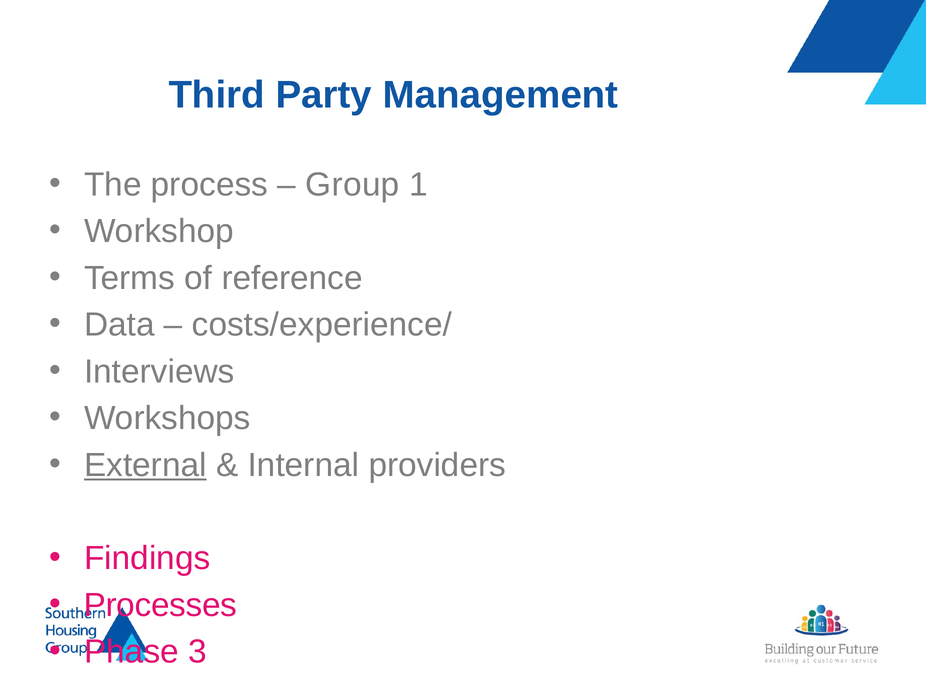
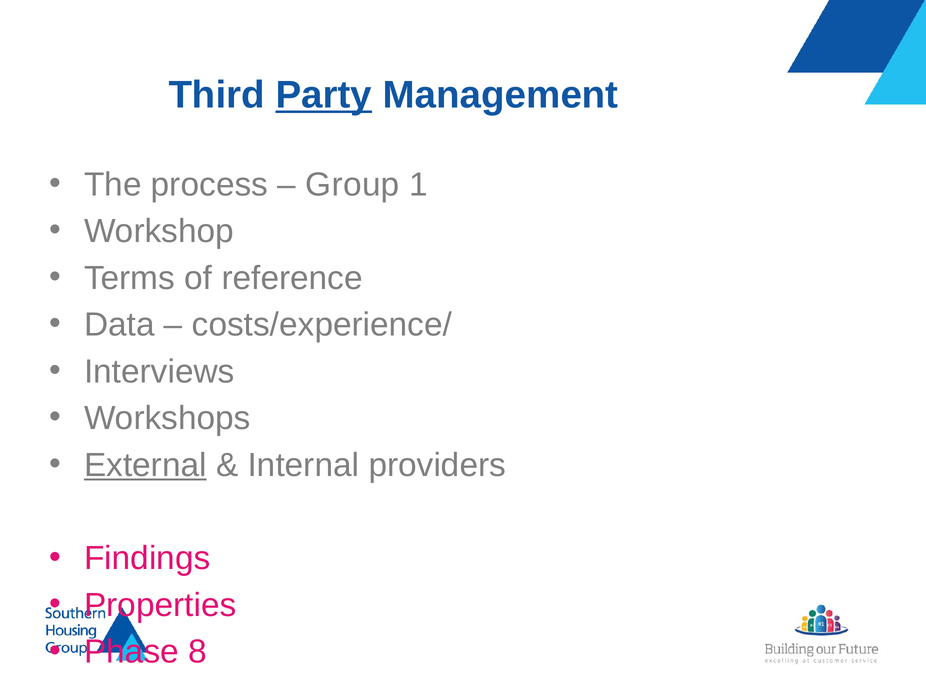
Party underline: none -> present (324, 95)
Processes: Processes -> Properties (160, 606)
3: 3 -> 8 (197, 652)
